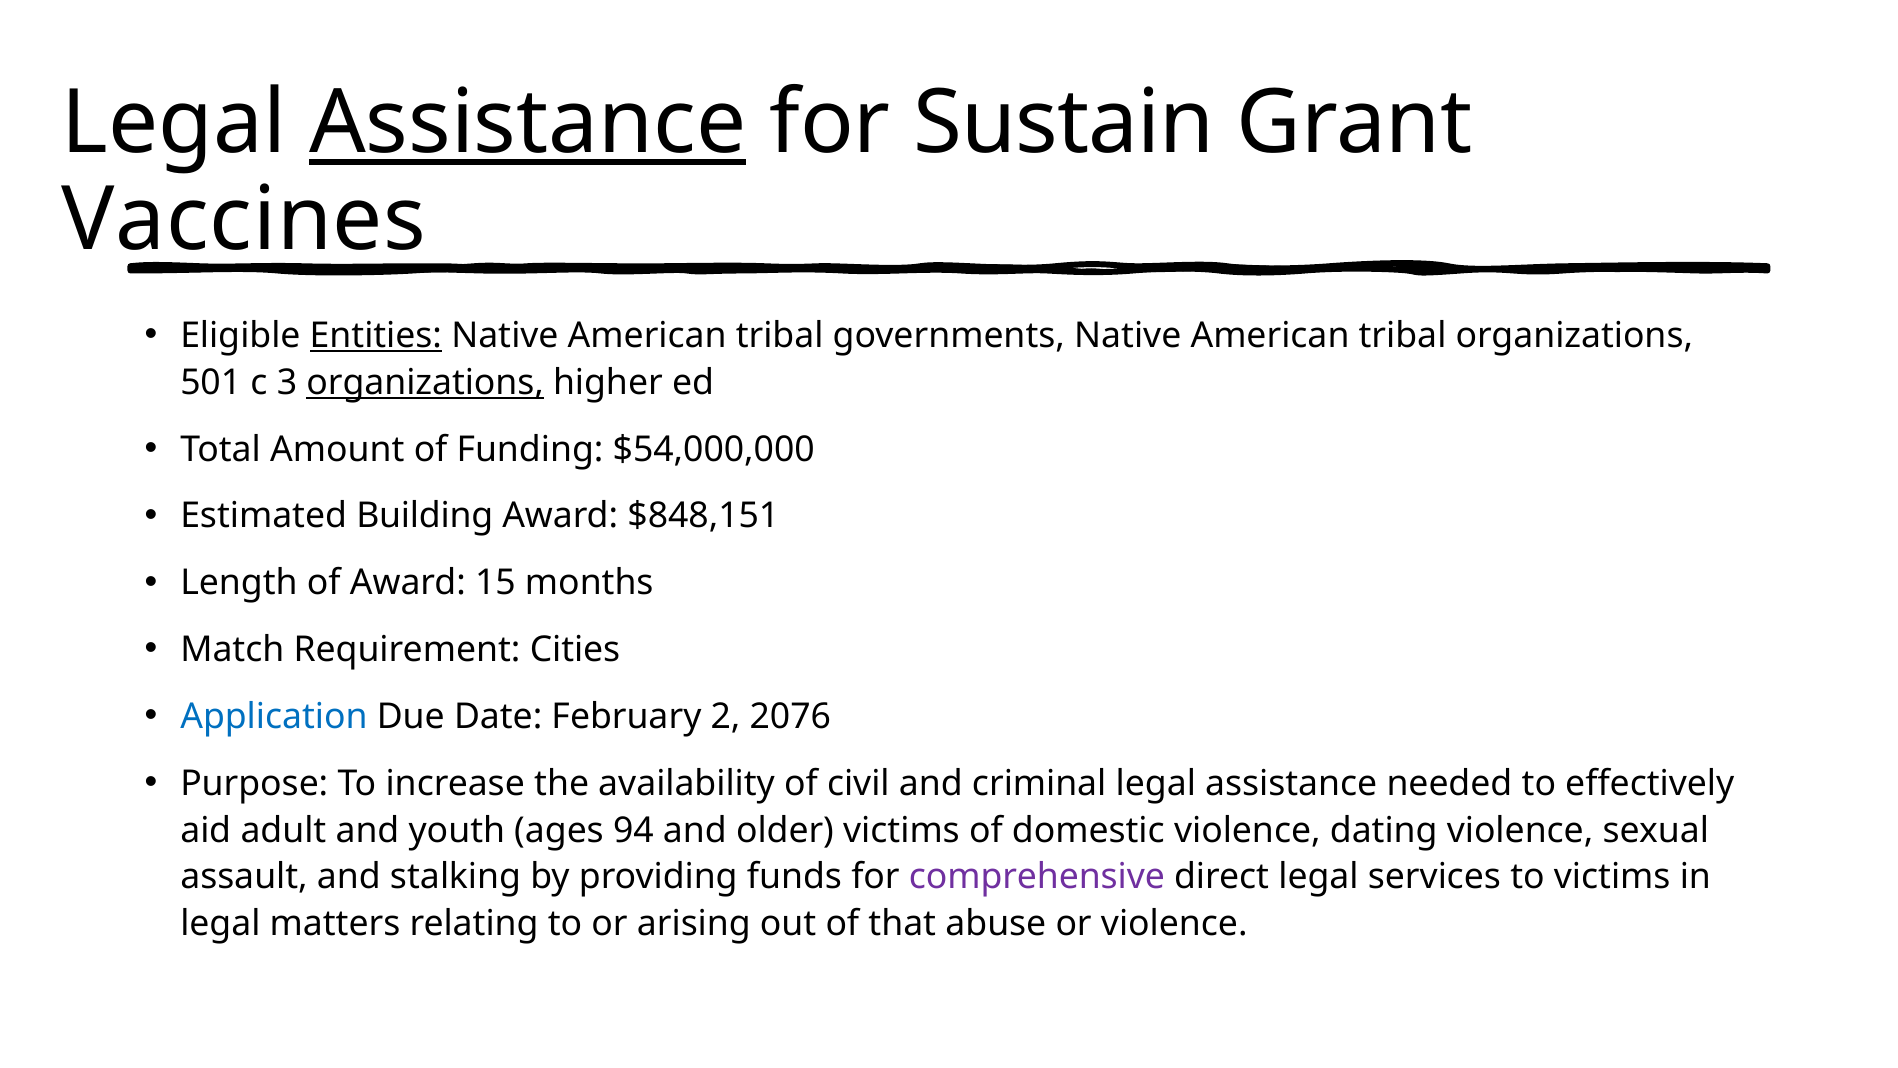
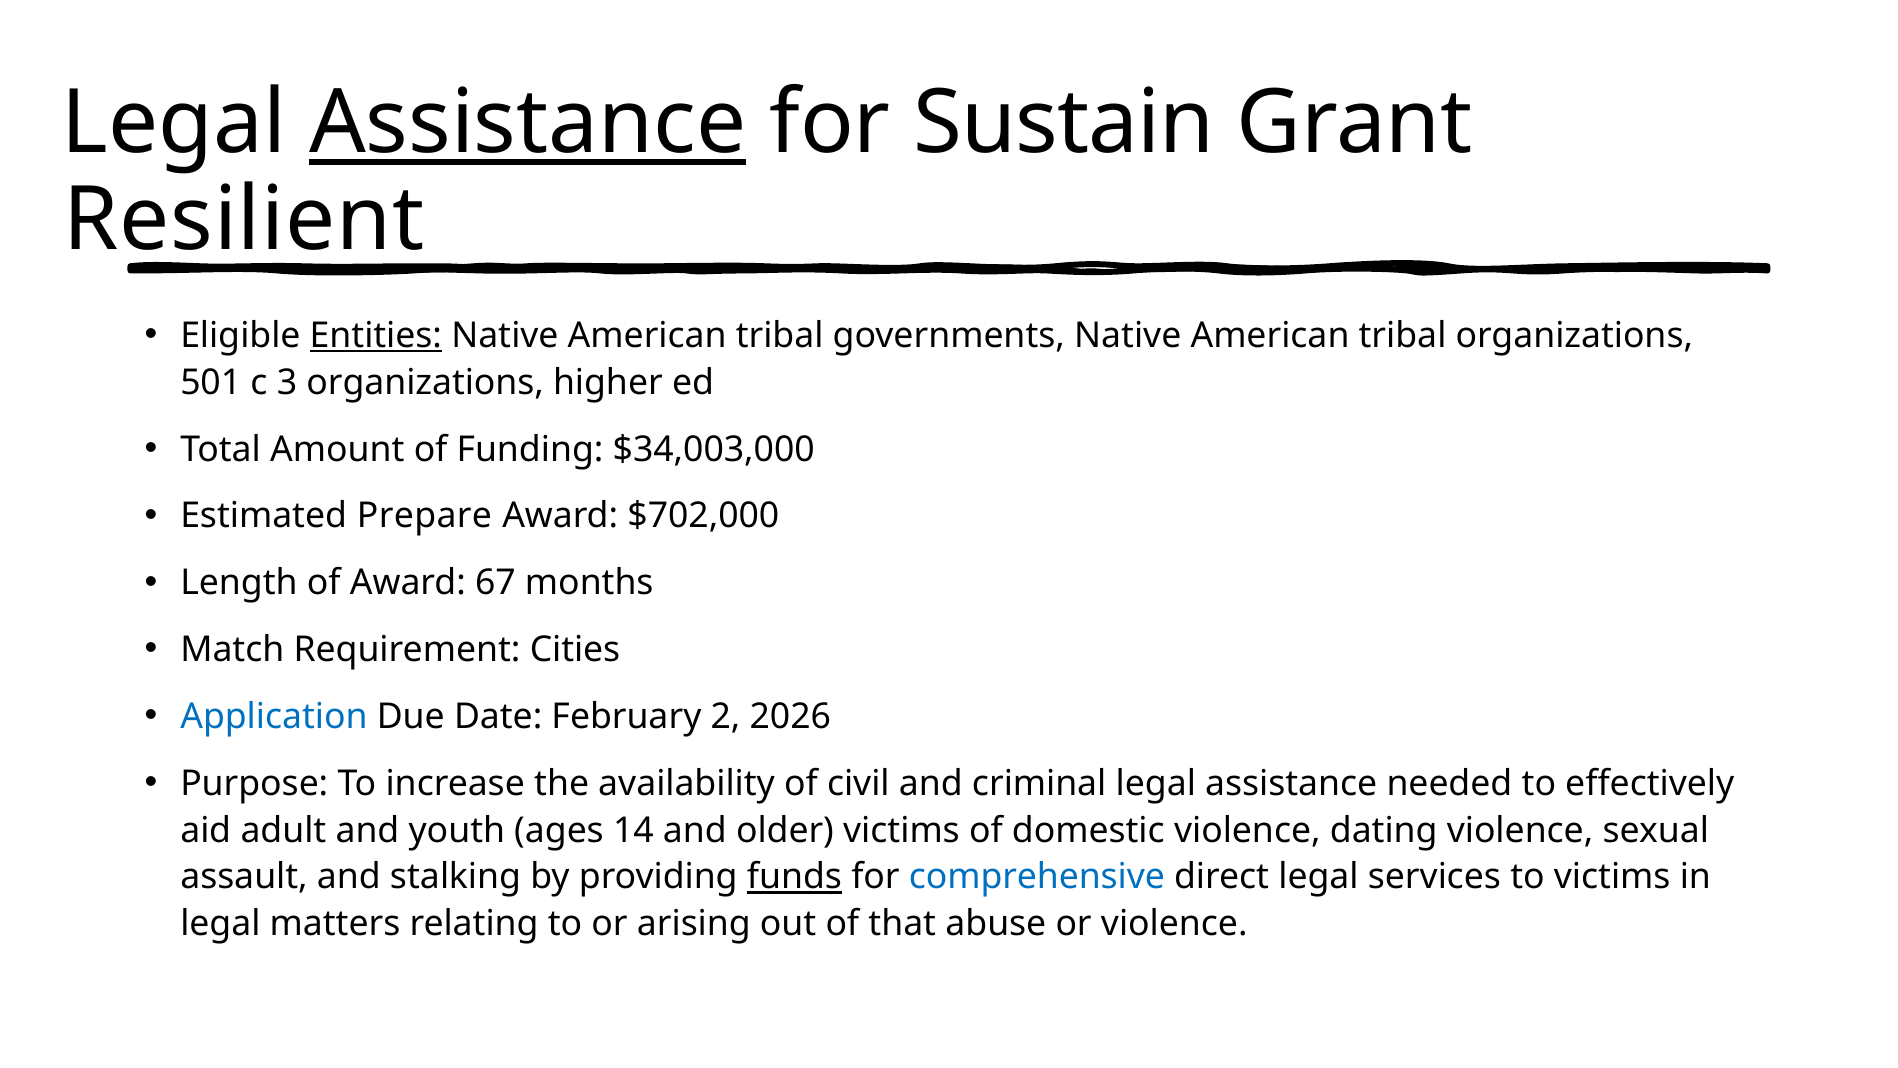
Vaccines: Vaccines -> Resilient (244, 220)
organizations underline: present -> none (425, 383)
$54,000,000: $54,000,000 -> $34,003,000 (714, 449)
Building: Building -> Prepare (424, 516)
$848,151: $848,151 -> $702,000 (703, 516)
15: 15 -> 67 (495, 583)
2076: 2076 -> 2026 (790, 716)
94: 94 -> 14 (633, 830)
funds underline: none -> present (794, 877)
comprehensive colour: purple -> blue (1037, 877)
